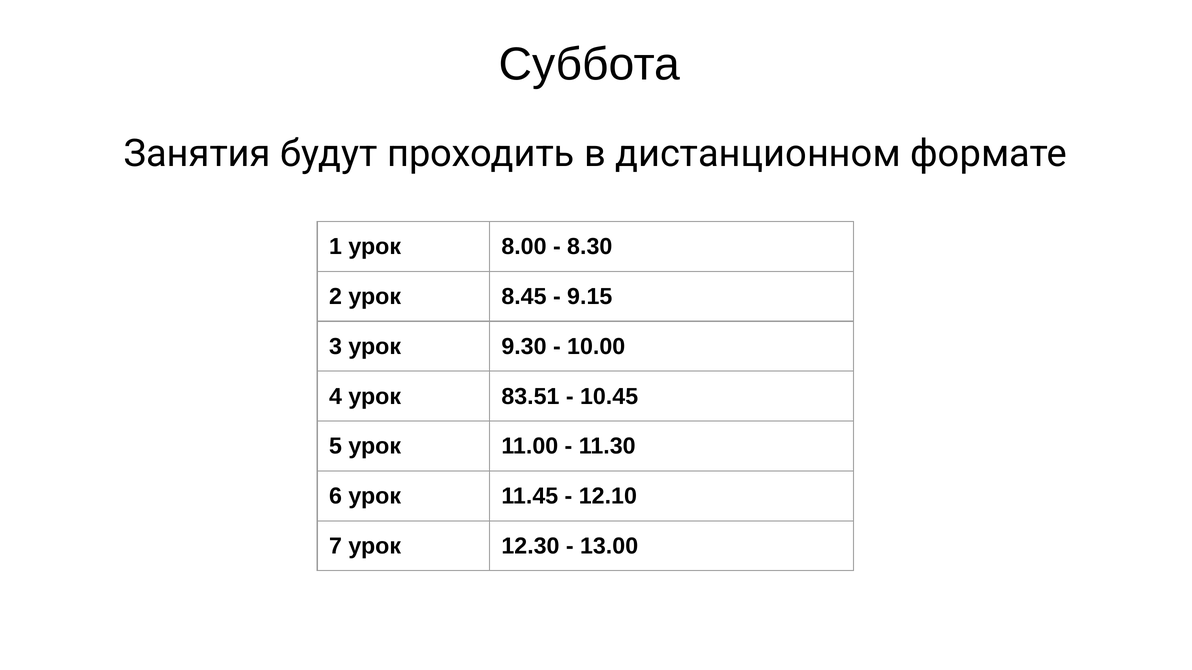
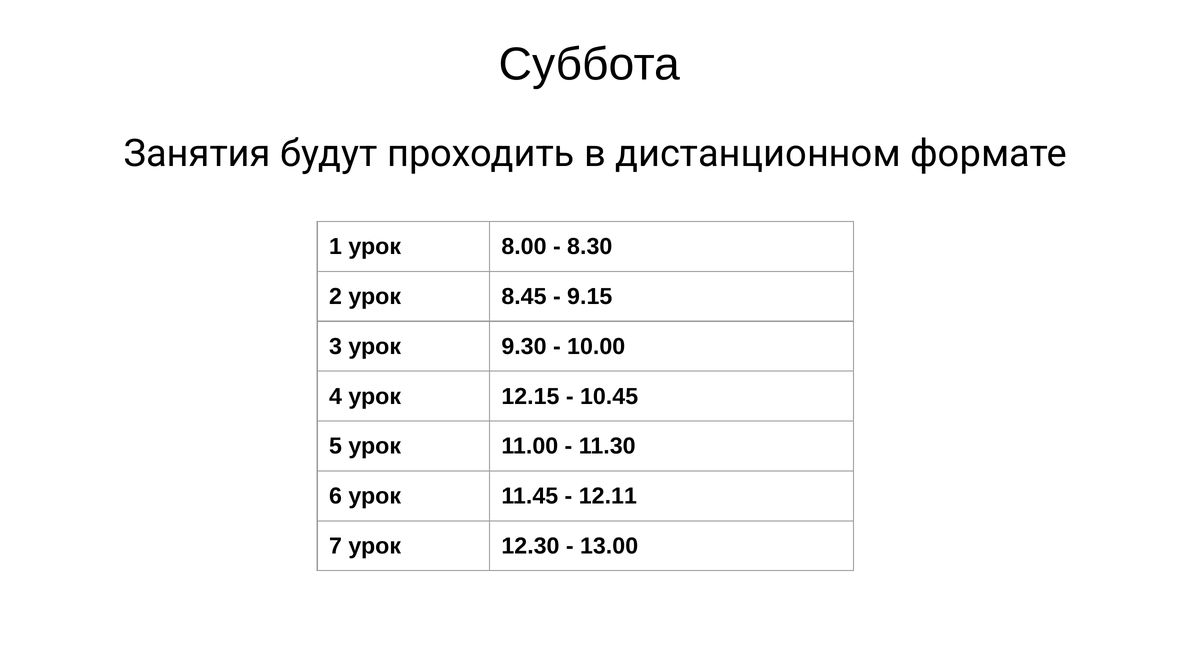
83.51: 83.51 -> 12.15 (530, 397)
12.10: 12.10 -> 12.11 (608, 497)
